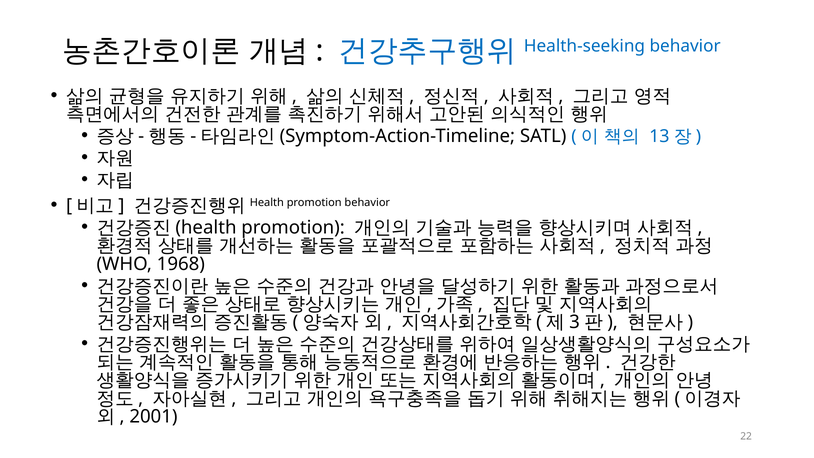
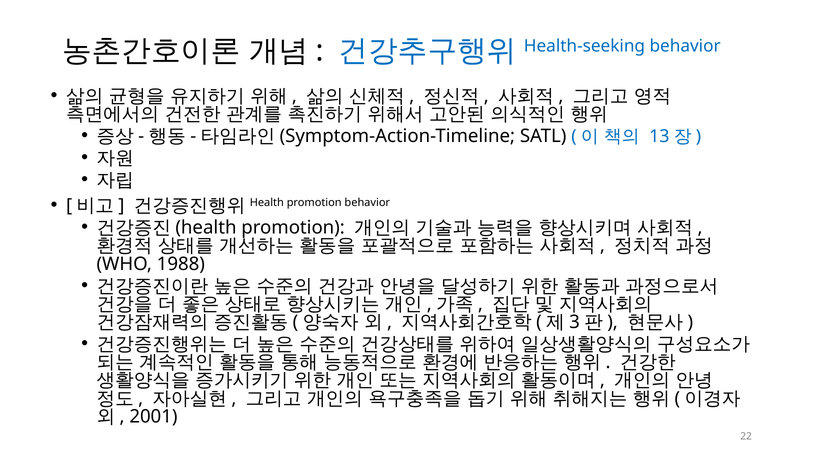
1968: 1968 -> 1988 (181, 264)
